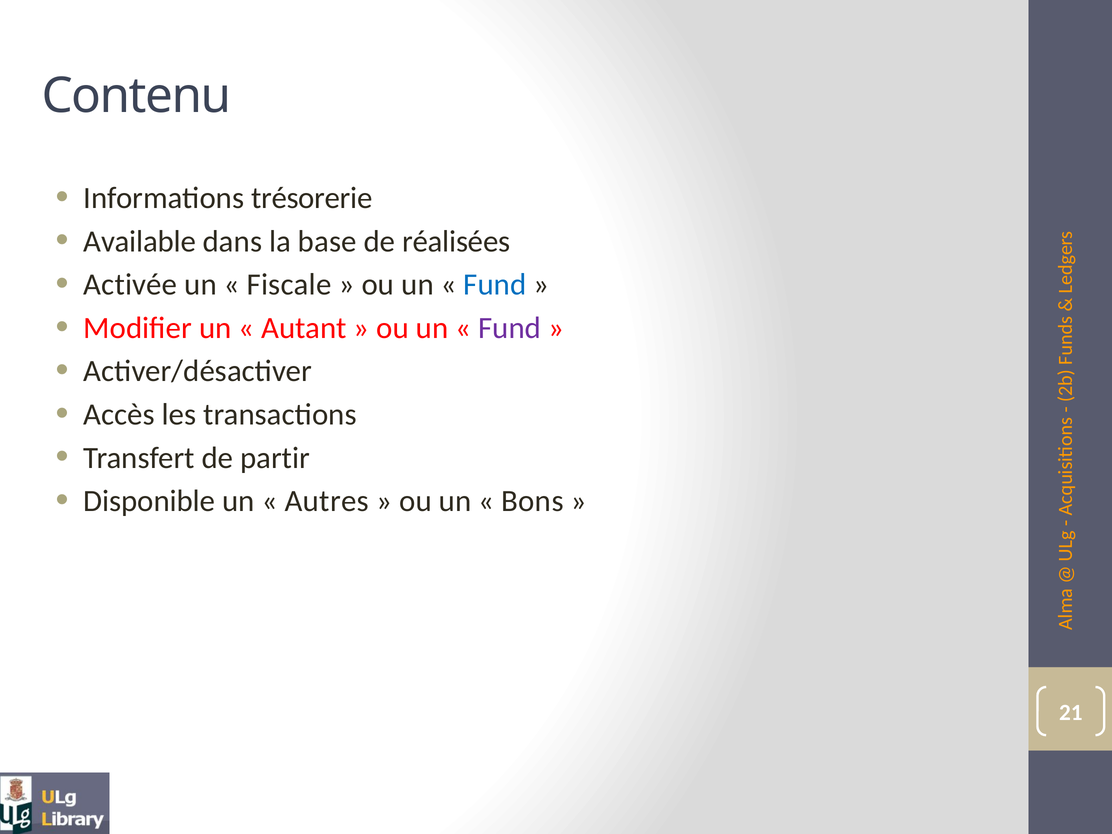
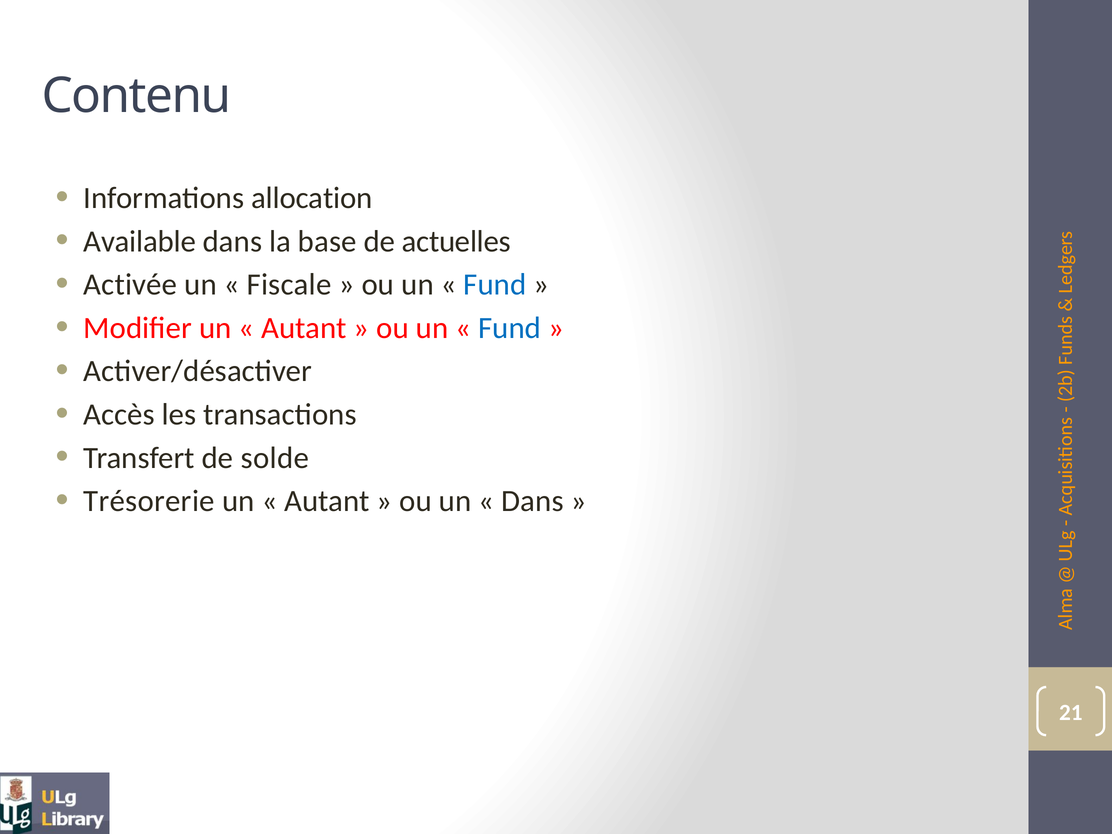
trésorerie: trésorerie -> allocation (312, 198)
réalisées: réalisées -> actuelles (456, 241)
Fund colour: purple -> blue (510, 328)
partir: partir -> solde (275, 458)
Disponible: Disponible -> Trésorerie (149, 501)
Autres: Autres -> Autant (327, 501)
Bons: Bons -> Dans (533, 501)
